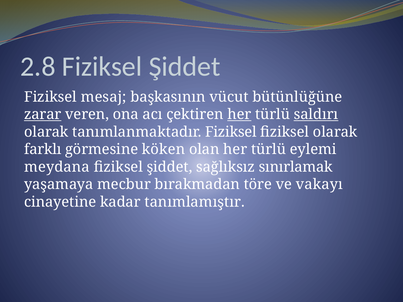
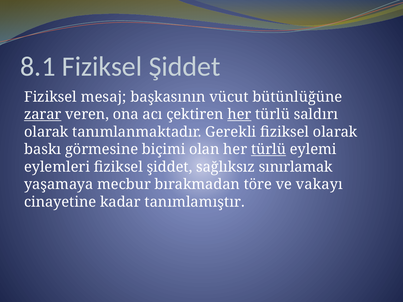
2.8: 2.8 -> 8.1 (38, 67)
saldırı underline: present -> none (316, 115)
tanımlanmaktadır Fiziksel: Fiziksel -> Gerekli (231, 132)
farklı: farklı -> baskı (43, 150)
köken: köken -> biçimi (164, 150)
türlü underline: none -> present (269, 150)
meydana: meydana -> eylemleri (57, 167)
